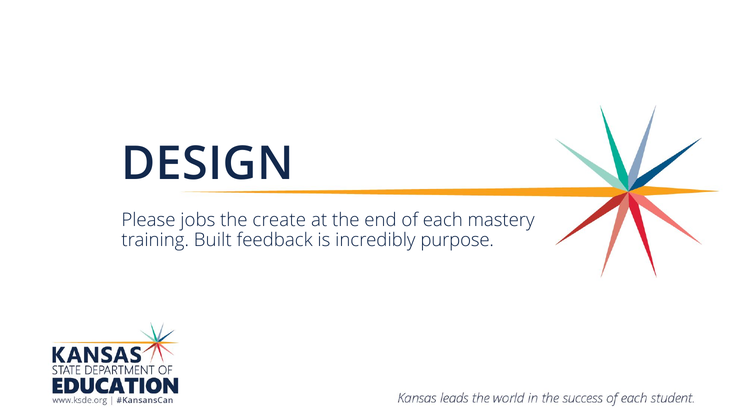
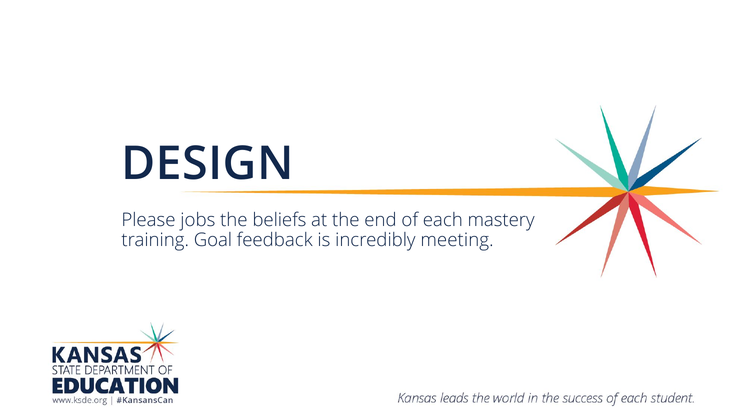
create: create -> beliefs (279, 220)
Built: Built -> Goal (213, 240)
purpose: purpose -> meeting (457, 240)
